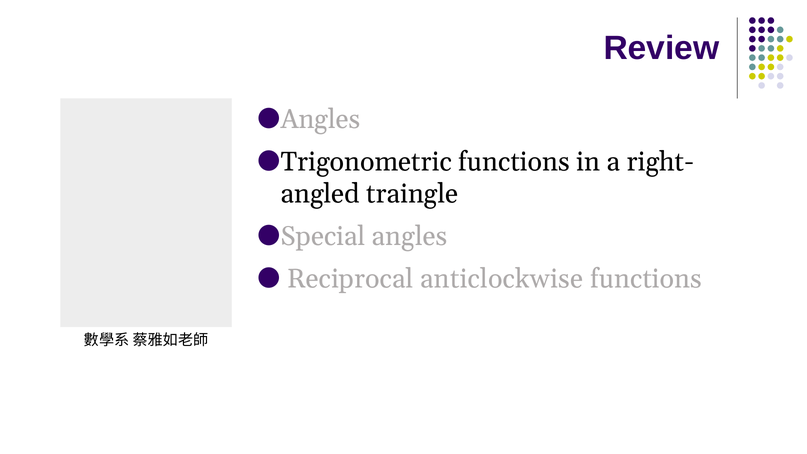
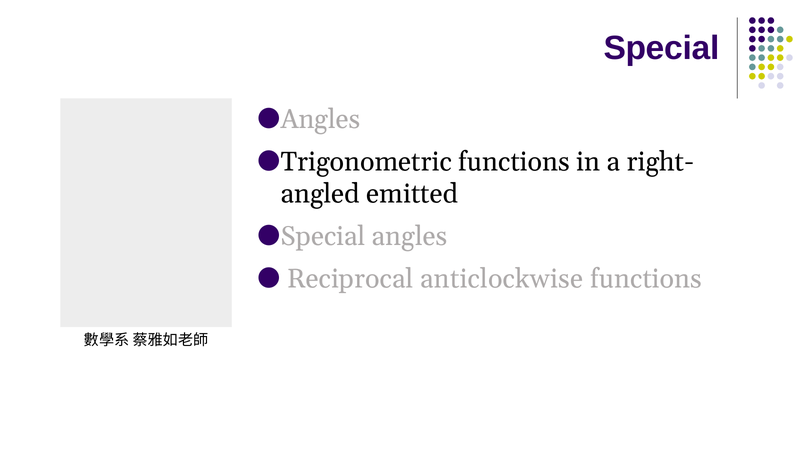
Review: Review -> Special (661, 48)
traingle: traingle -> emitted (412, 194)
